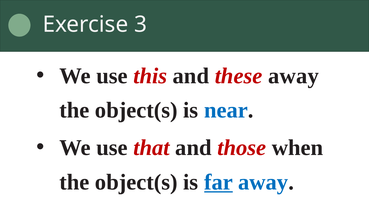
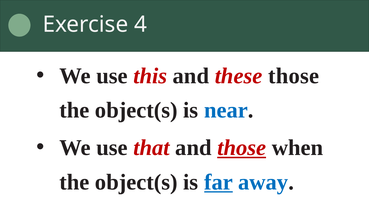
3: 3 -> 4 (141, 24)
these away: away -> those (294, 76)
those underline: none -> present (242, 147)
